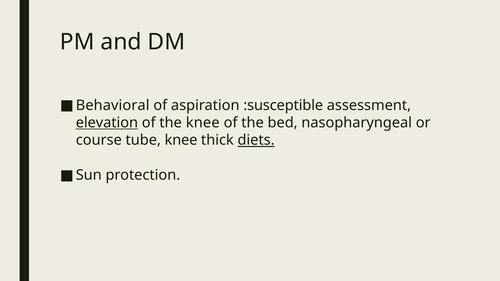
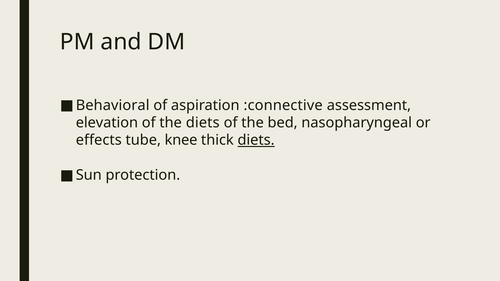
:susceptible: :susceptible -> :connective (283, 105)
elevation underline: present -> none (107, 123)
the knee: knee -> diets (203, 123)
course: course -> effects (99, 140)
